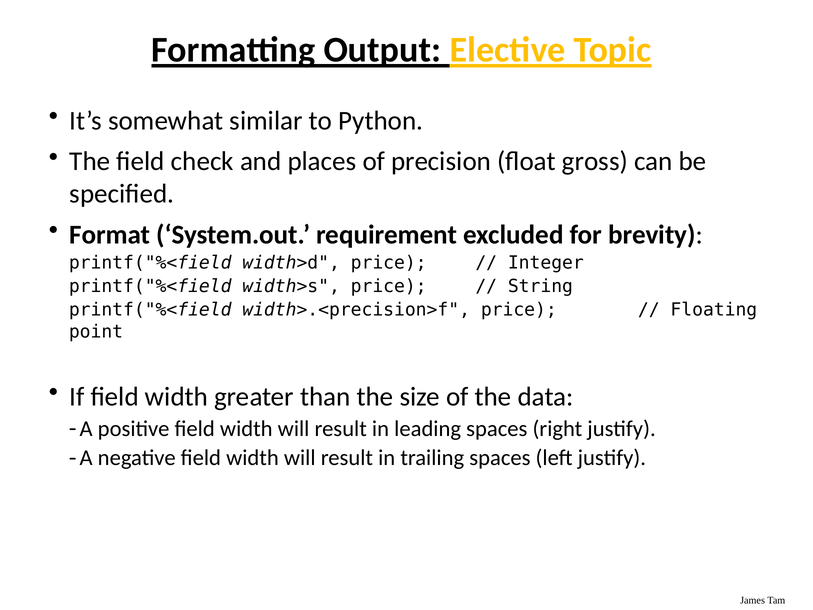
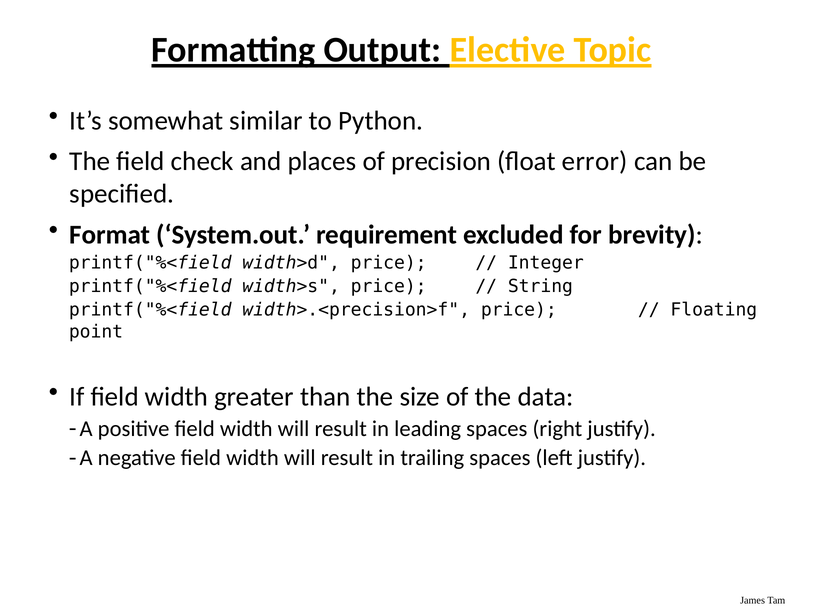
gross: gross -> error (595, 161)
